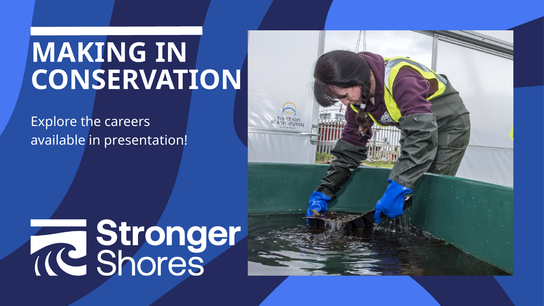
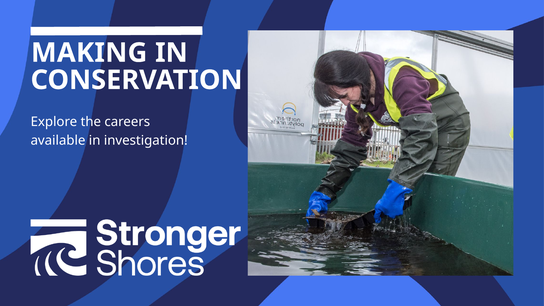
presentation: presentation -> investigation (146, 140)
